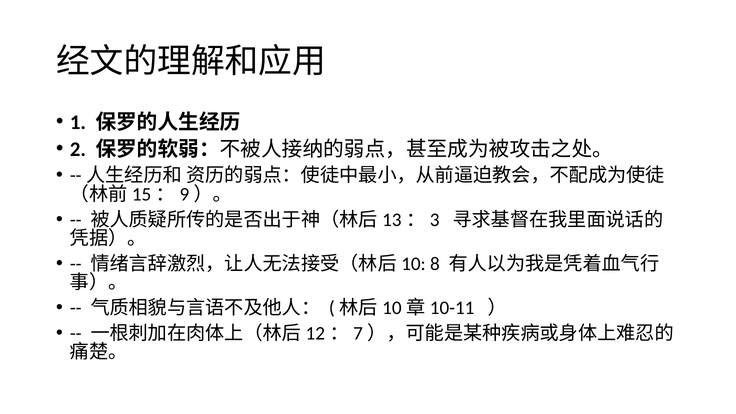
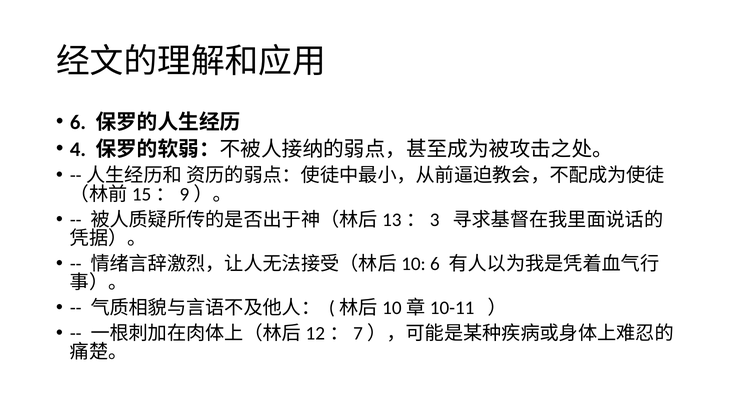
1: 1 -> 6 (78, 122)
2: 2 -> 4 (78, 149)
8: 8 -> 6 (435, 264)
